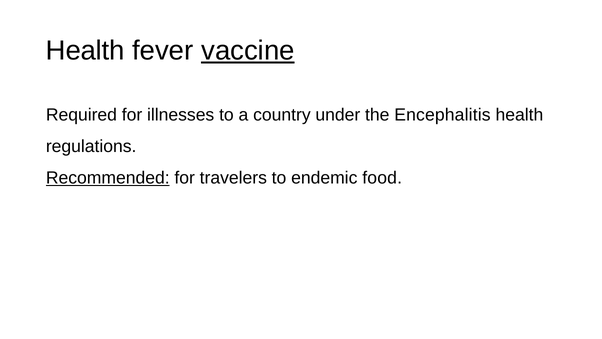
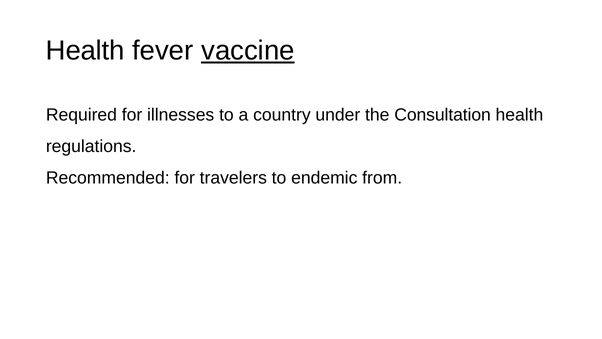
Encephalitis: Encephalitis -> Consultation (443, 115)
Recommended underline: present -> none (108, 178)
food: food -> from (382, 178)
